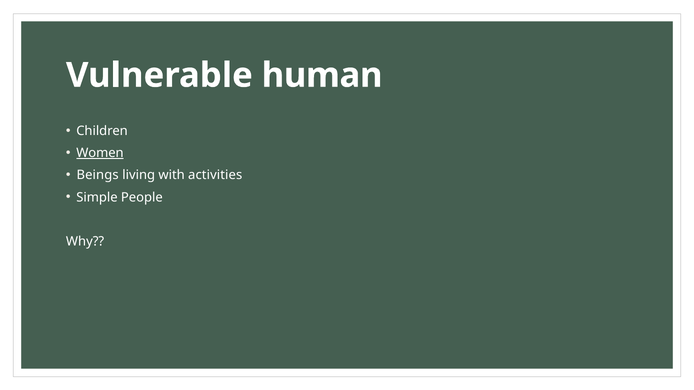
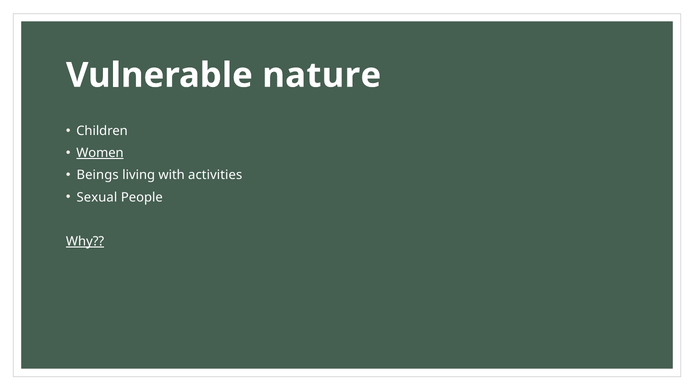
human: human -> nature (322, 75)
Simple: Simple -> Sexual (97, 197)
Why underline: none -> present (85, 242)
